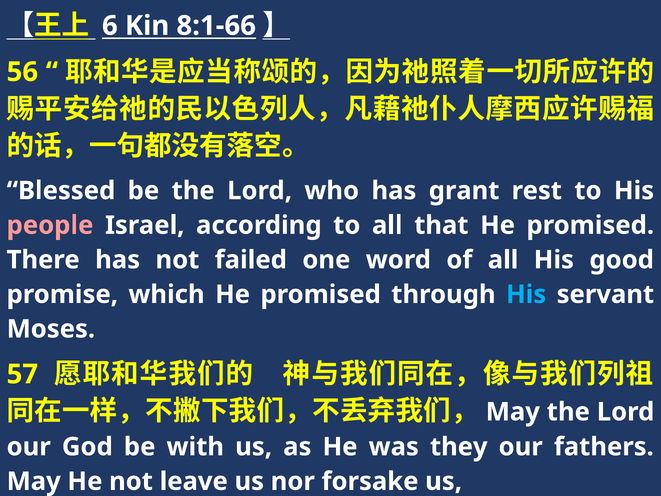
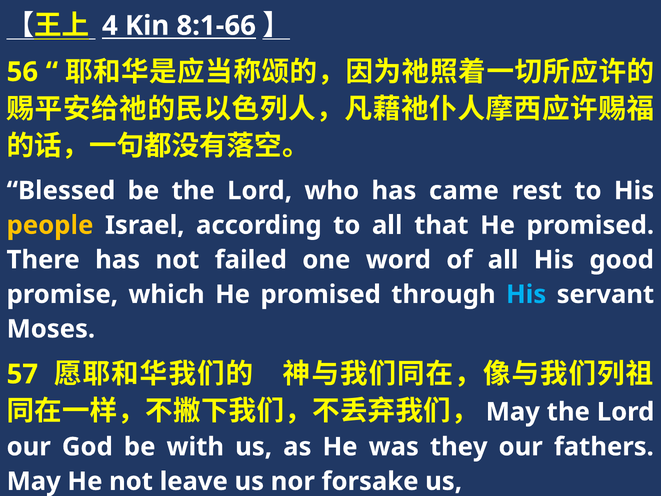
6: 6 -> 4 (110, 26)
grant: grant -> came (464, 191)
people colour: pink -> yellow (50, 225)
